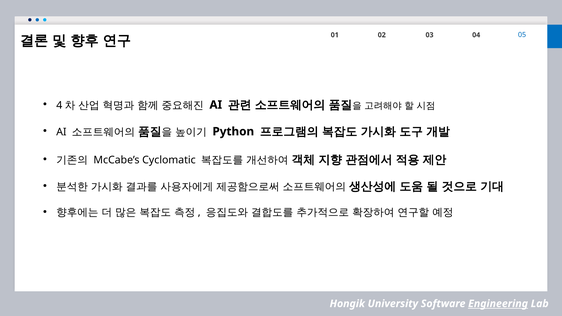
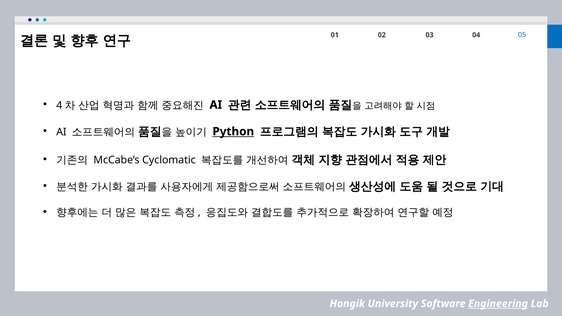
Python underline: none -> present (233, 132)
